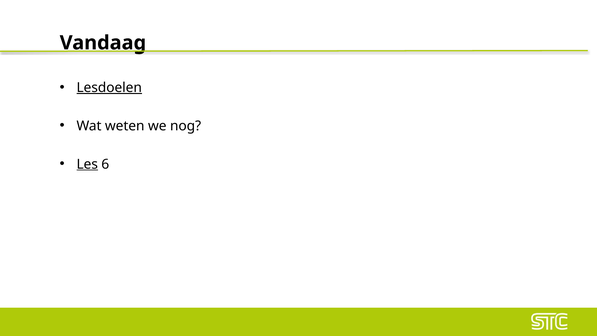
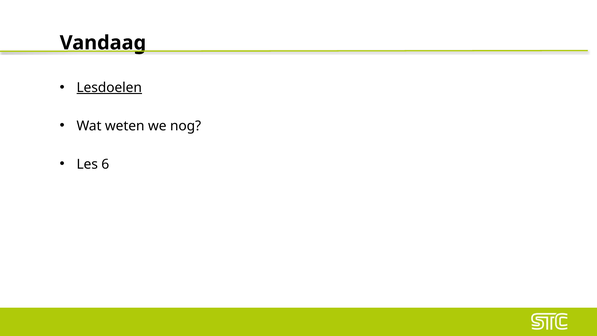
Les underline: present -> none (87, 164)
